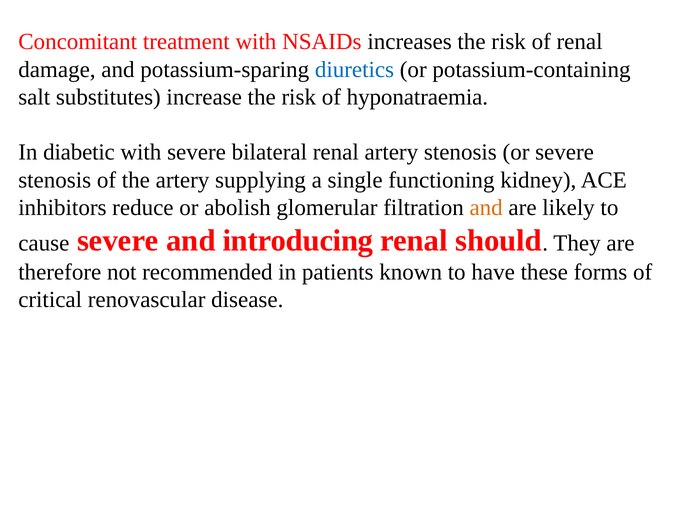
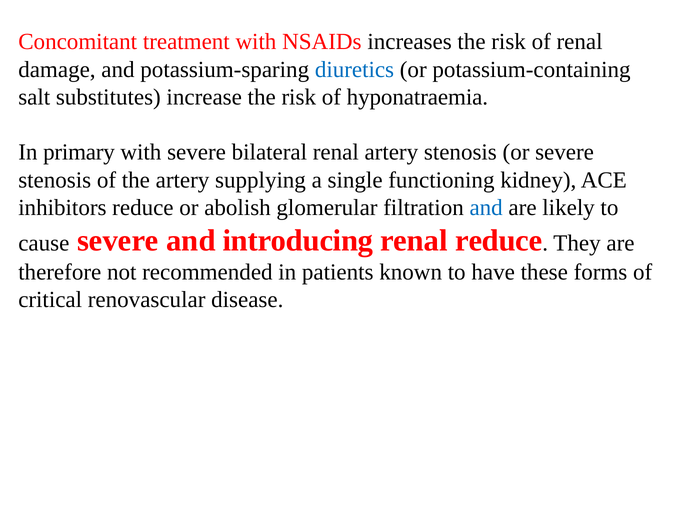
diabetic: diabetic -> primary (79, 152)
and colour: orange -> blue (486, 208)
renal should: should -> reduce (499, 241)
